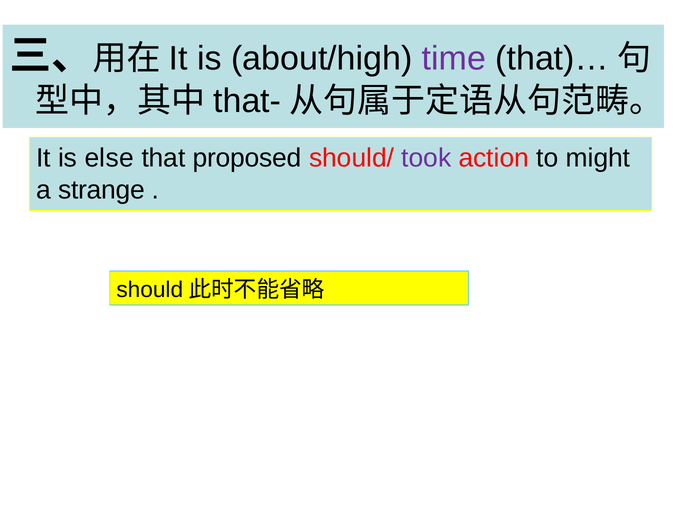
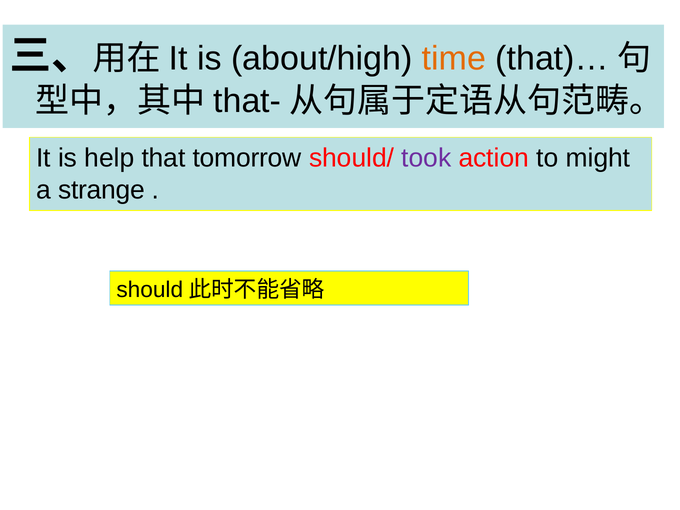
time colour: purple -> orange (454, 58)
else: else -> help (109, 158)
proposed: proposed -> tomorrow (247, 158)
